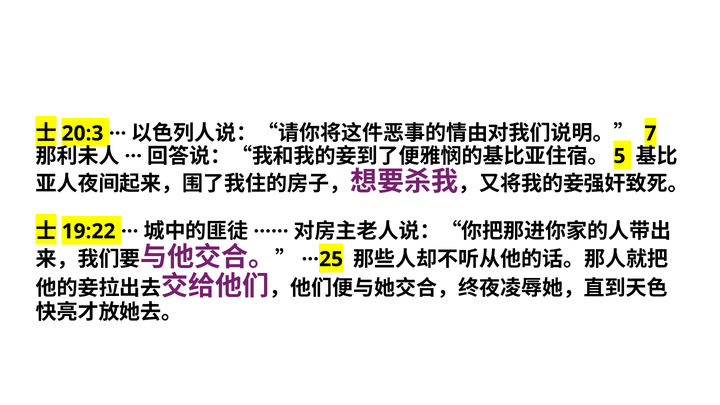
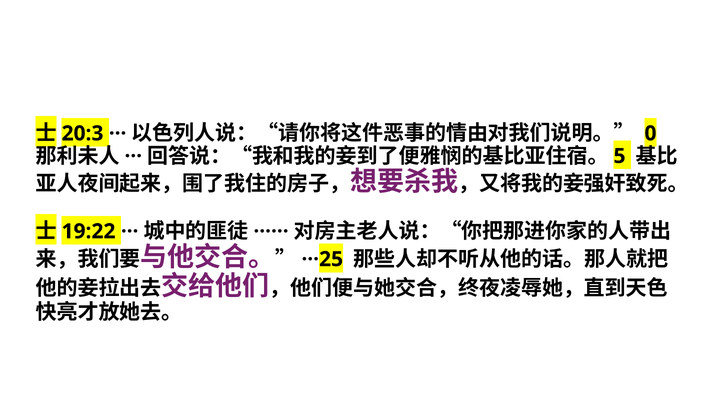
7: 7 -> 0 (650, 133)
